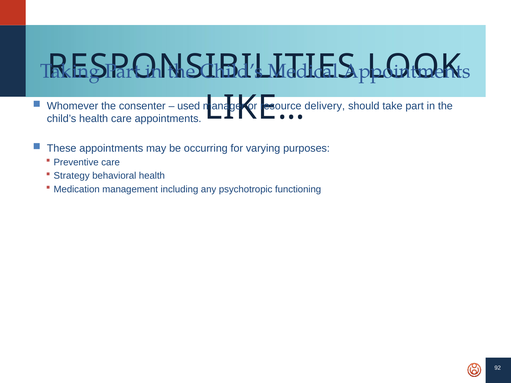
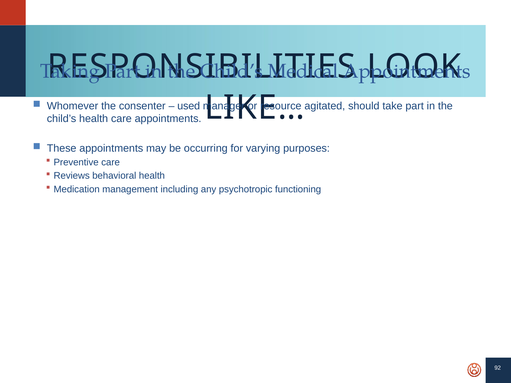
delivery: delivery -> agitated (325, 106)
Strategy: Strategy -> Reviews (72, 176)
